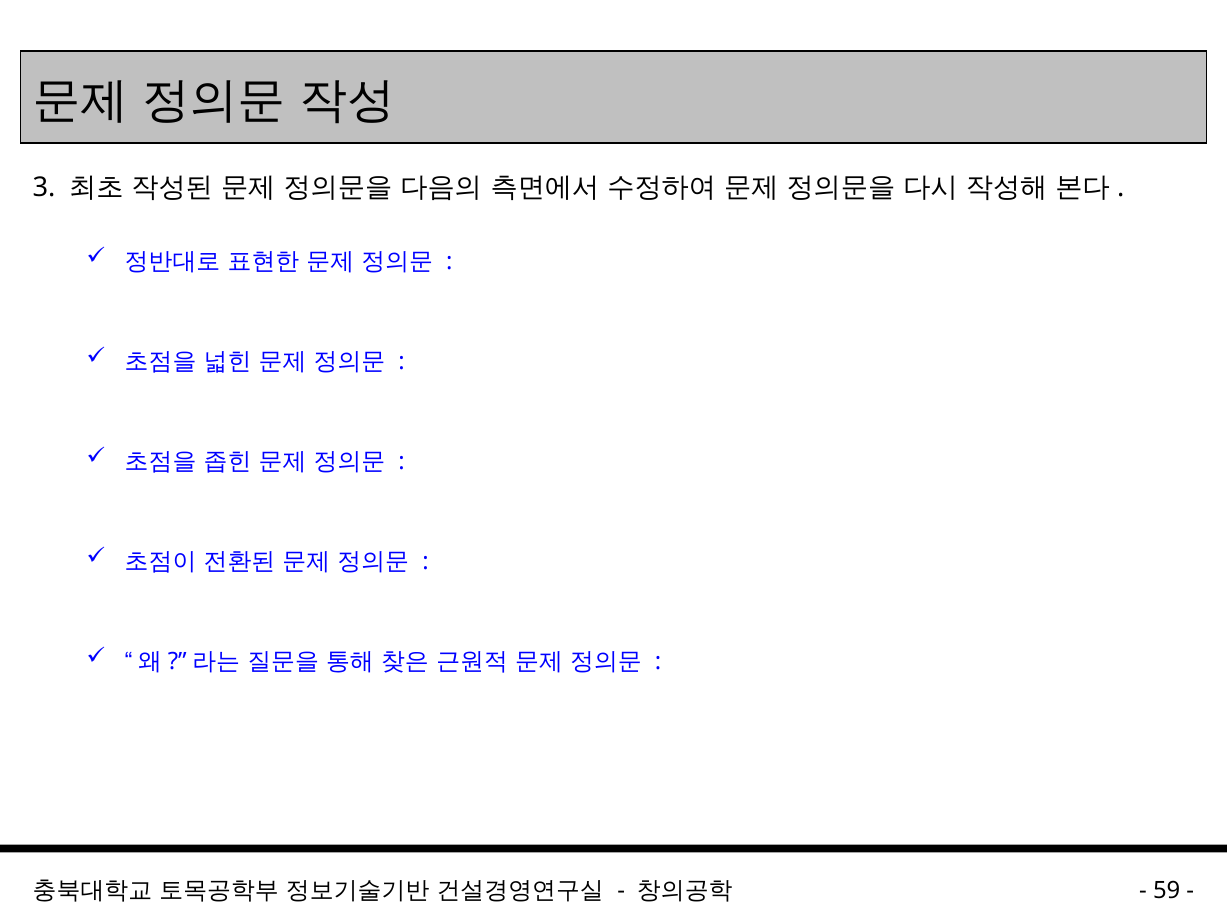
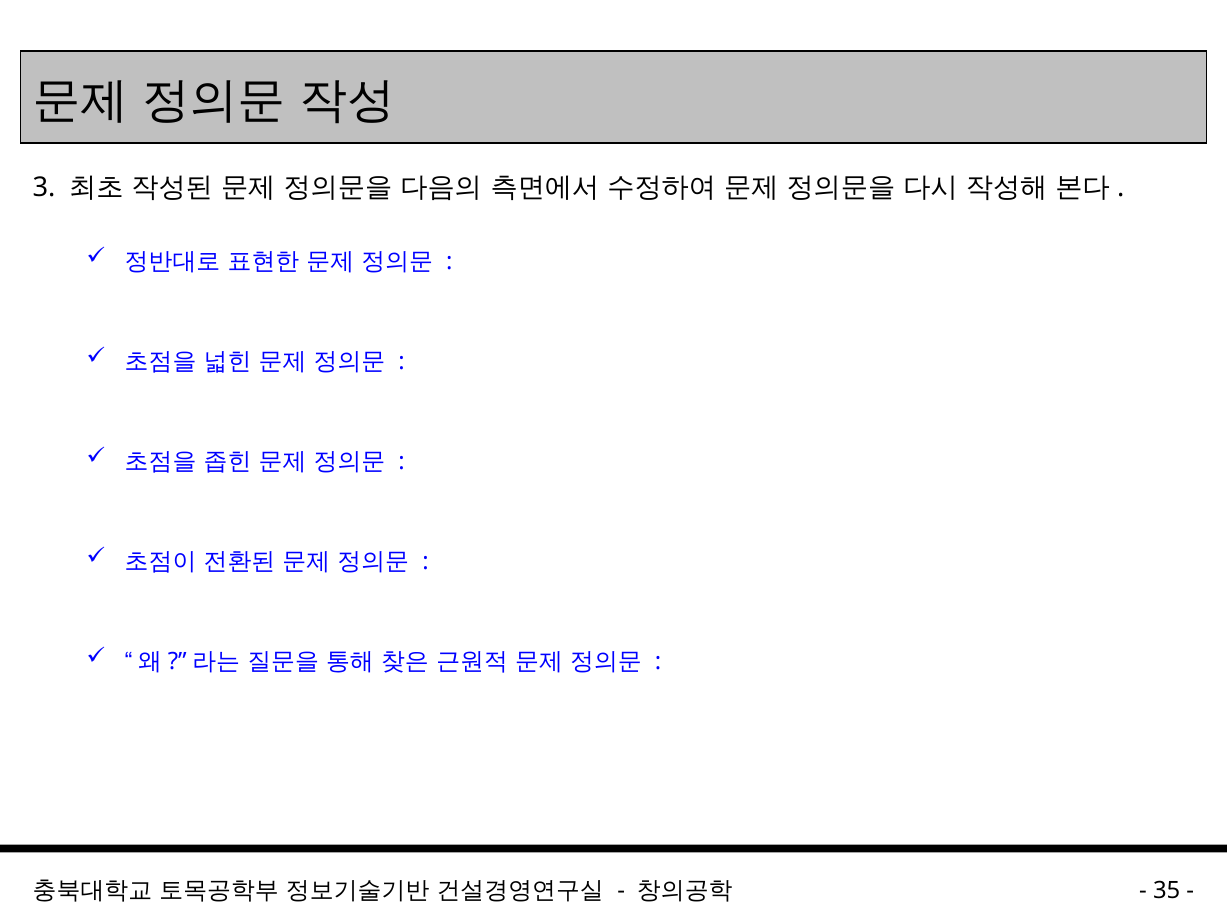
59: 59 -> 35 (1167, 891)
